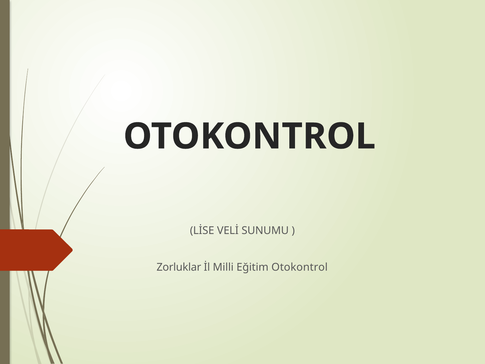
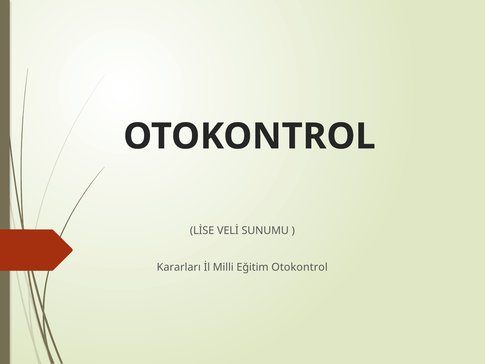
Zorluklar: Zorluklar -> Kararları (179, 267)
